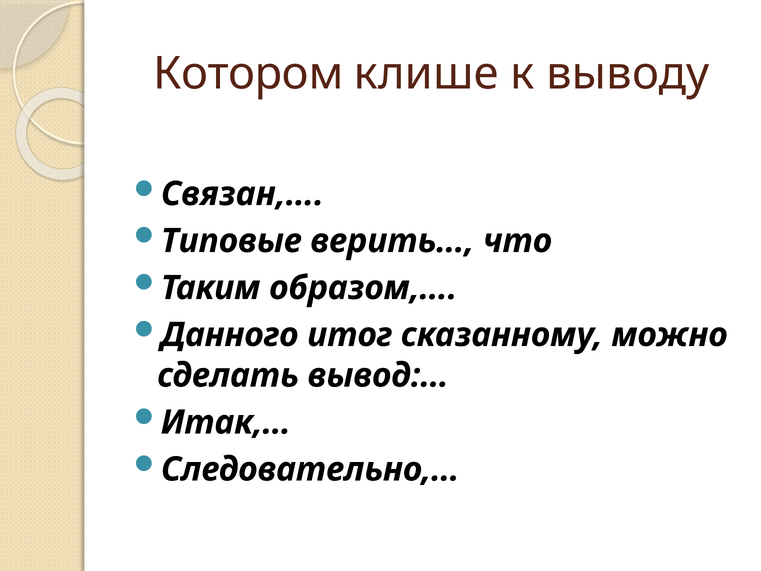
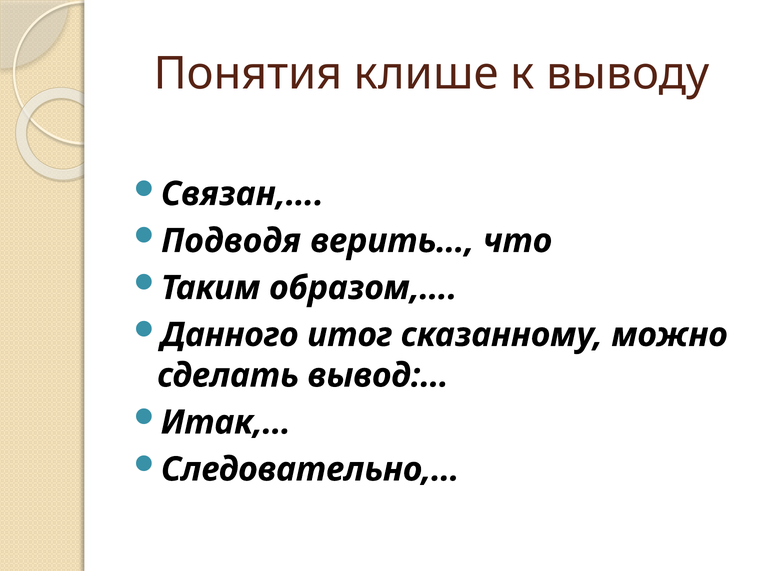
Котором: Котором -> Понятия (248, 74)
Типовые: Типовые -> Подводя (231, 241)
